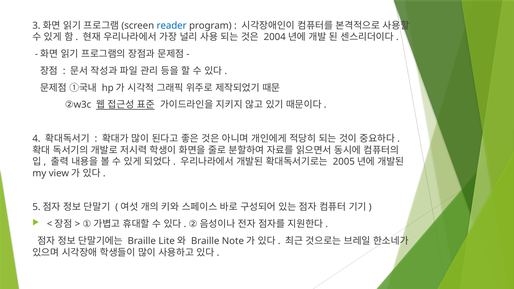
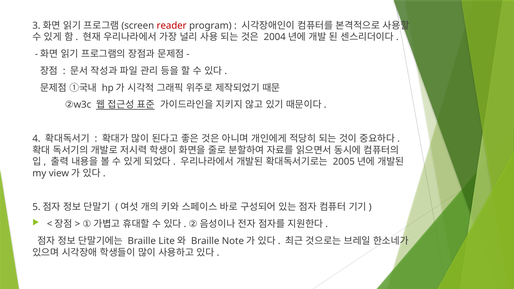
reader colour: blue -> red (172, 26)
